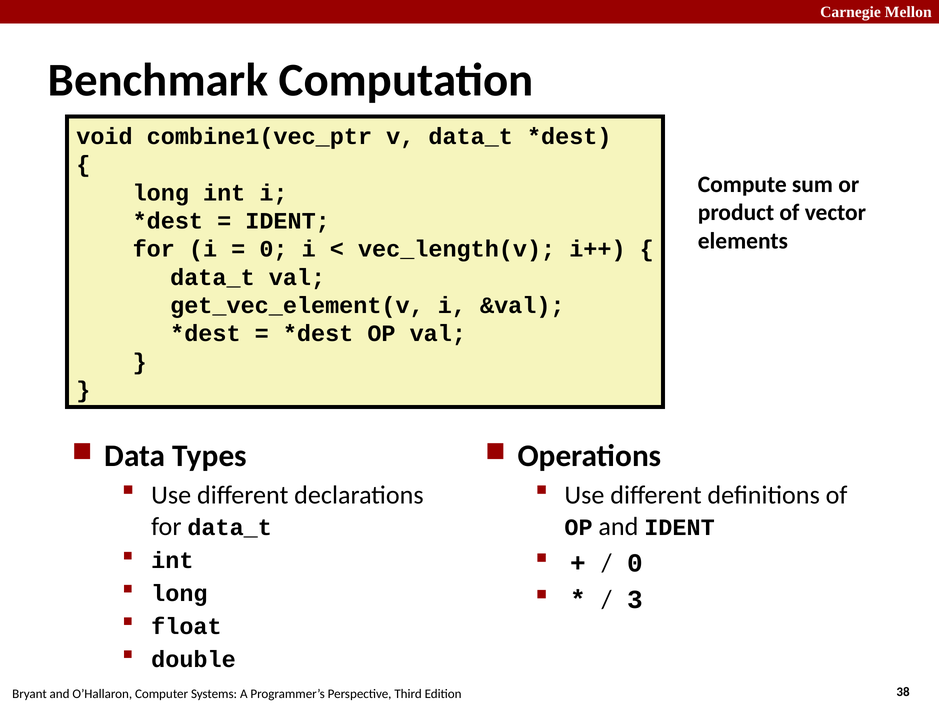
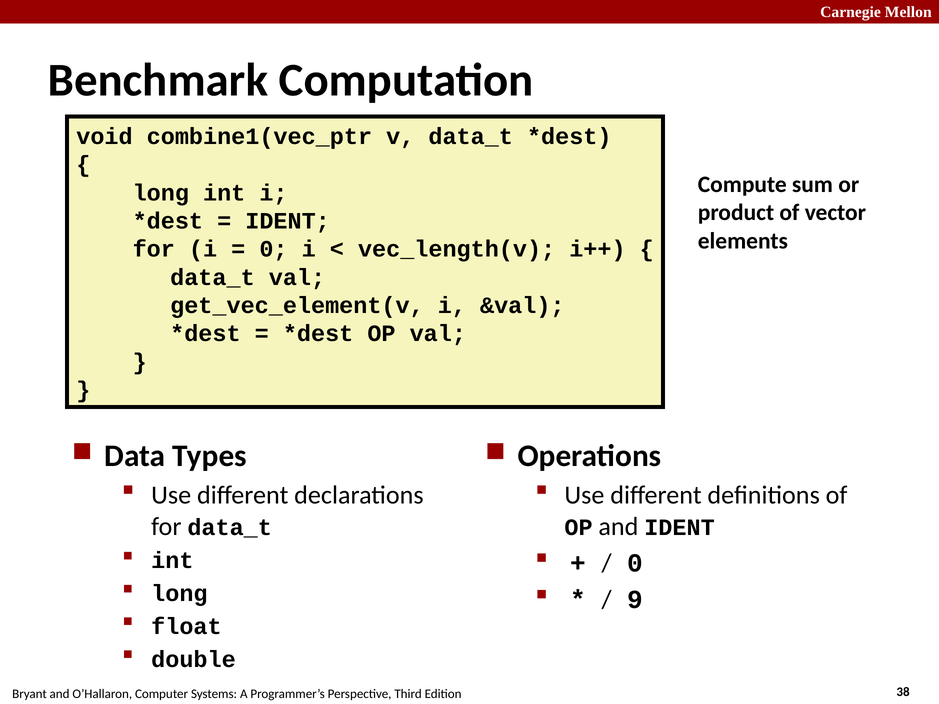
3: 3 -> 9 (635, 600)
